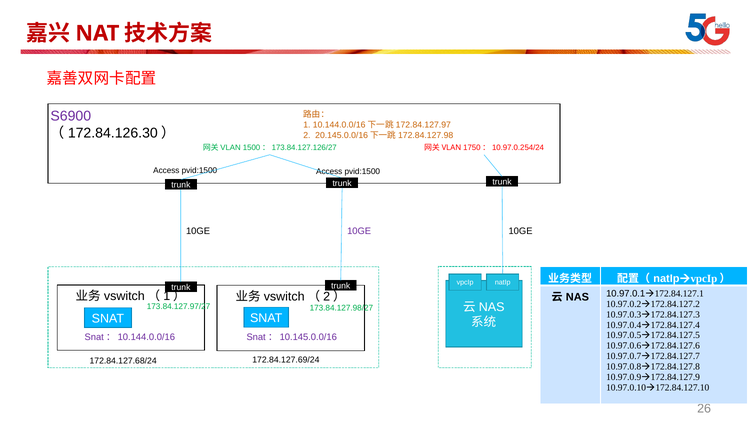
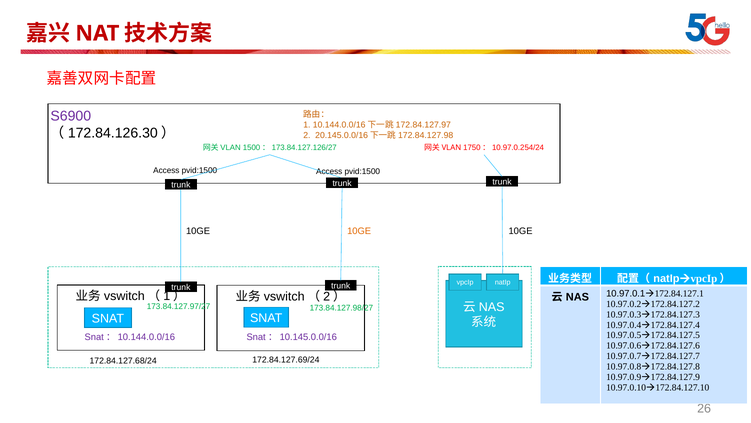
10GE colour: purple -> orange (359, 231)
